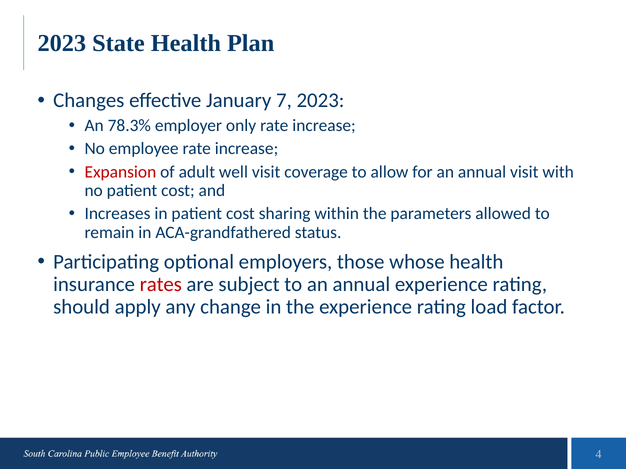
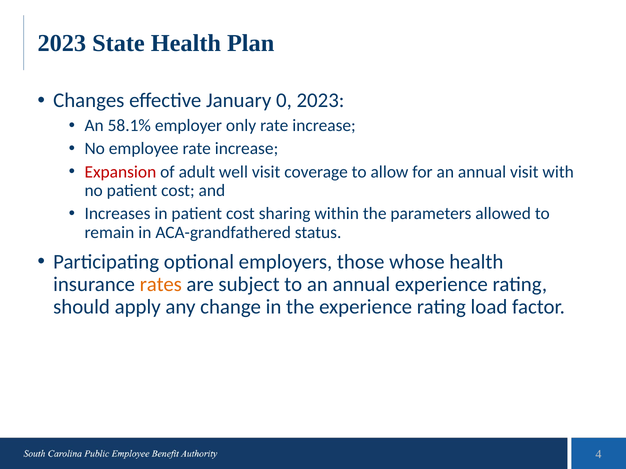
7: 7 -> 0 (284, 101)
78.3%: 78.3% -> 58.1% (129, 126)
rates colour: red -> orange (161, 285)
